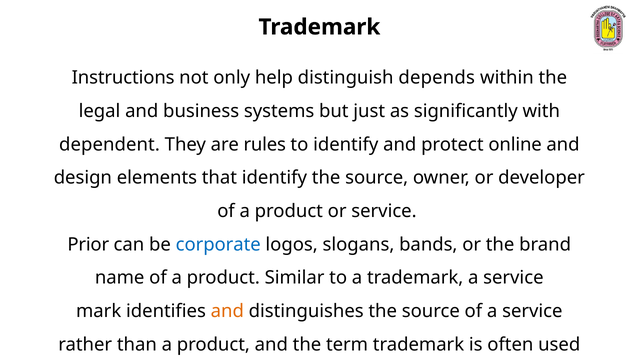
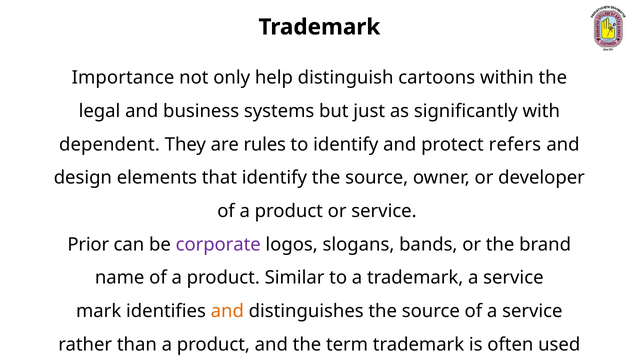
Instructions: Instructions -> Importance (123, 78)
depends: depends -> cartoons (437, 78)
online: online -> refers (515, 145)
corporate colour: blue -> purple (218, 245)
